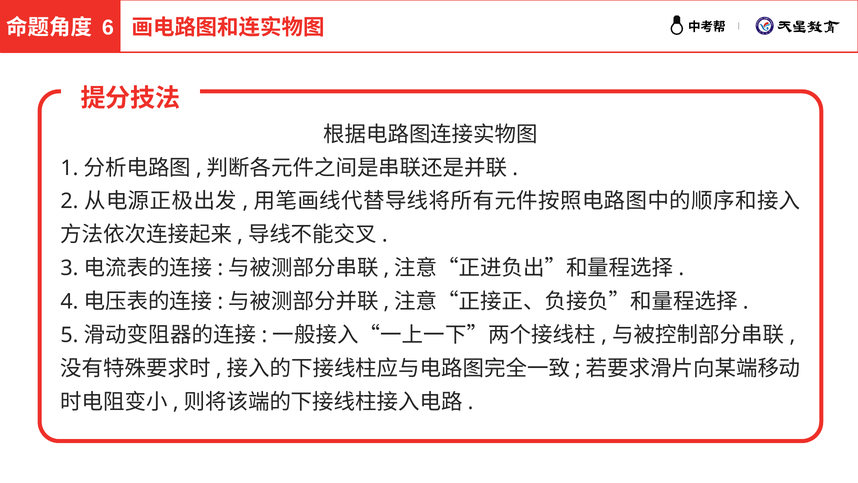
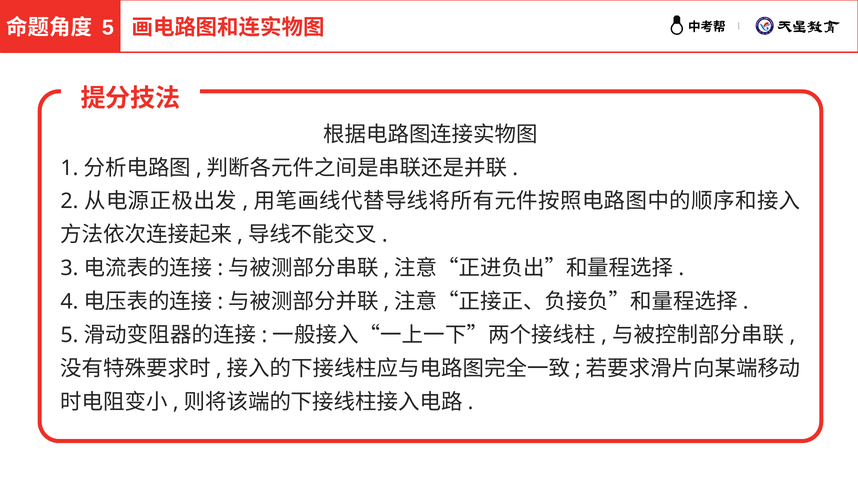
6: 6 -> 5 (108, 28)
